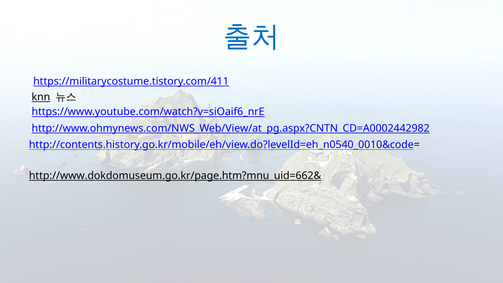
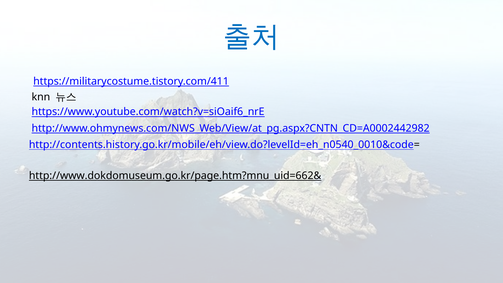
knn underline: present -> none (41, 97)
